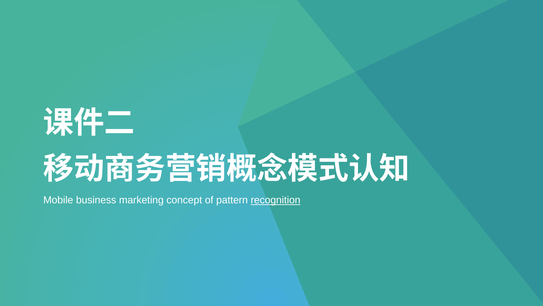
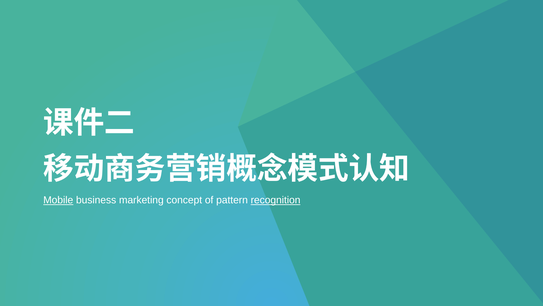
Mobile underline: none -> present (58, 200)
